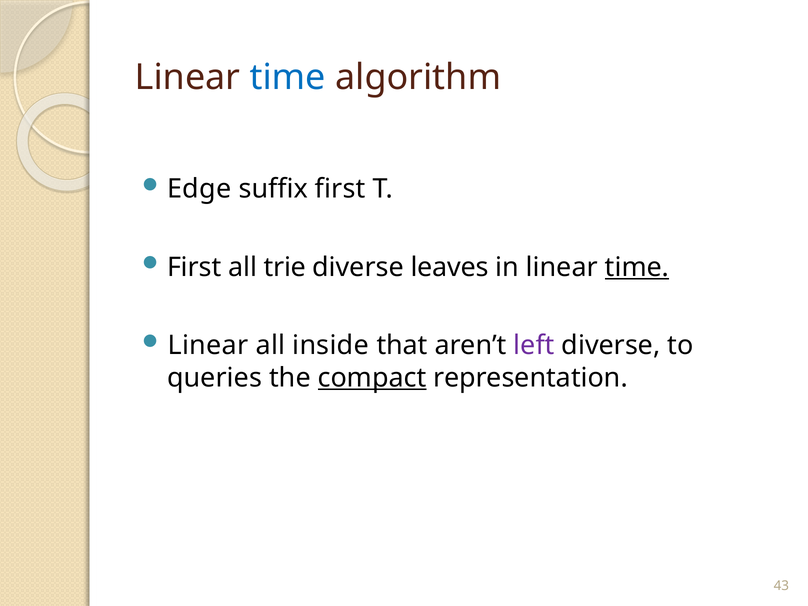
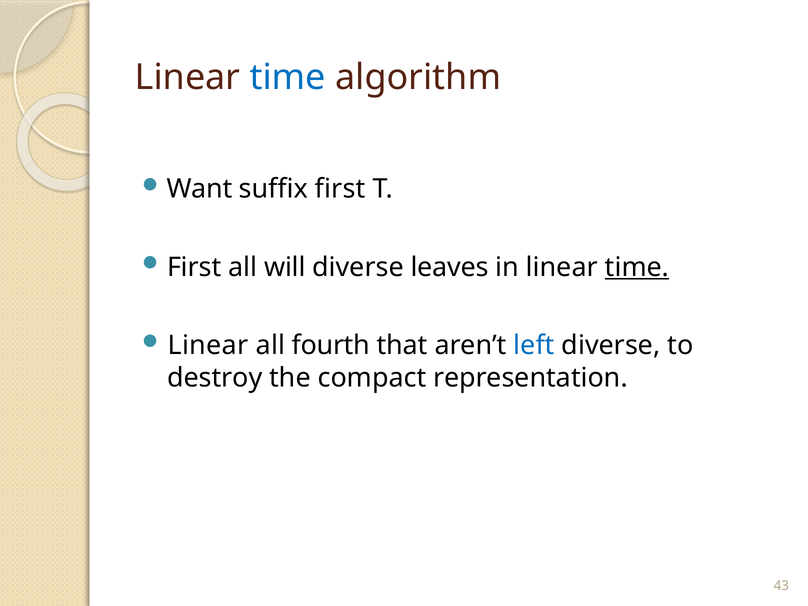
Edge: Edge -> Want (200, 189)
trie: trie -> will (285, 267)
inside: inside -> fourth (331, 345)
left colour: purple -> blue (534, 345)
queries: queries -> destroy (215, 378)
compact underline: present -> none (372, 378)
